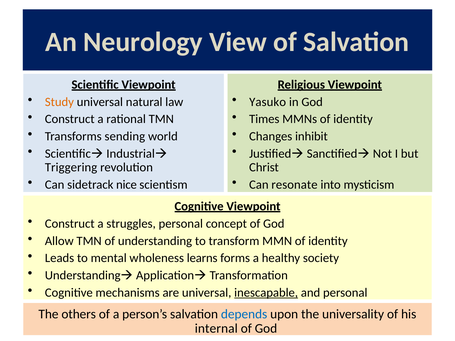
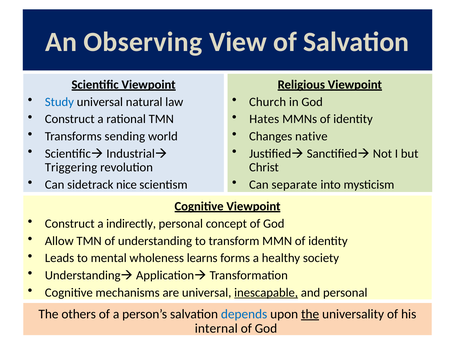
Neurology: Neurology -> Observing (143, 42)
Yasuko: Yasuko -> Church (268, 102)
Study colour: orange -> blue (59, 102)
Times: Times -> Hates (264, 119)
inhibit: inhibit -> native (311, 136)
resonate: resonate -> separate (294, 185)
struggles: struggles -> indirectly (131, 224)
the underline: none -> present (310, 314)
